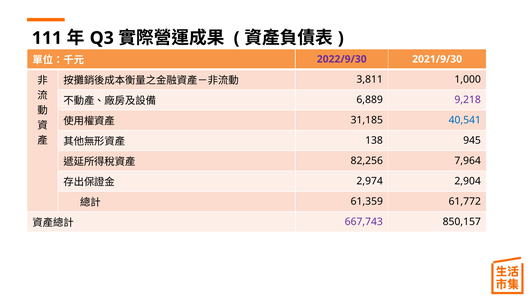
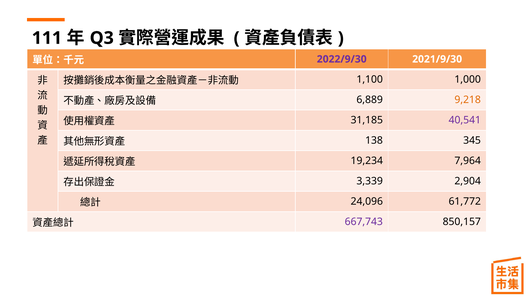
3,811: 3,811 -> 1,100 (370, 80)
9,218 colour: purple -> orange (468, 100)
40,541 colour: blue -> purple (465, 120)
945: 945 -> 345 (472, 141)
82,256: 82,256 -> 19,234 (367, 161)
2,974: 2,974 -> 3,339 (370, 181)
61,359: 61,359 -> 24,096 (367, 202)
